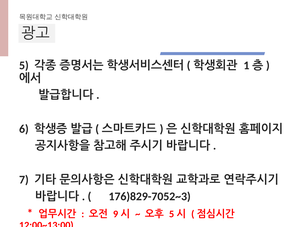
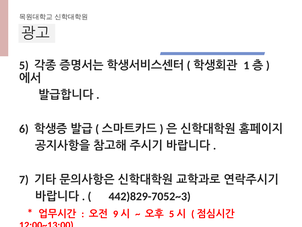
176)829-7052~3: 176)829-7052~3 -> 442)829-7052~3 (150, 196)
